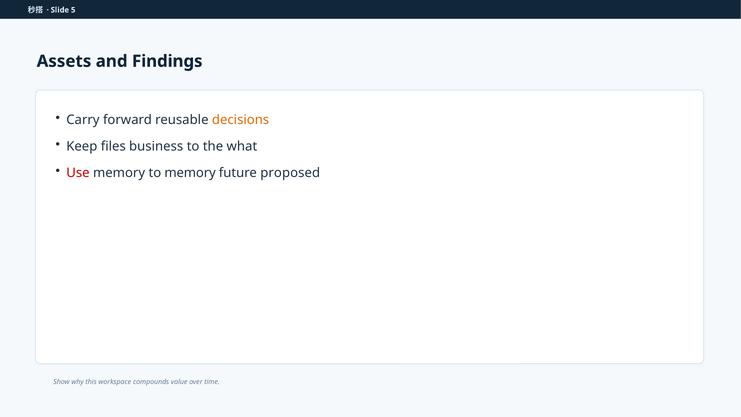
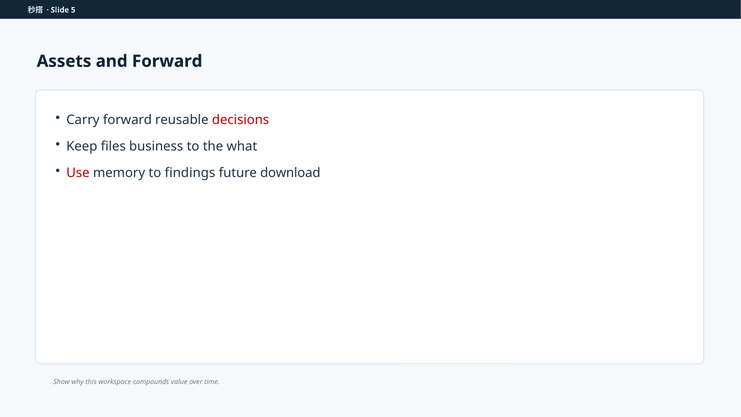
and Findings: Findings -> Forward (167, 61)
decisions colour: orange -> red (241, 120)
to memory: memory -> findings (190, 173)
proposed: proposed -> download (290, 173)
